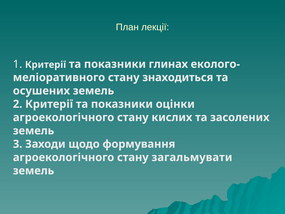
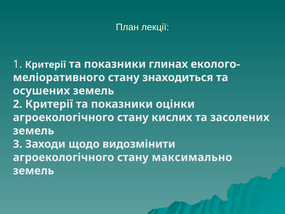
формування: формування -> видозмінити (139, 144)
загальмувати: загальмувати -> максимально (192, 157)
